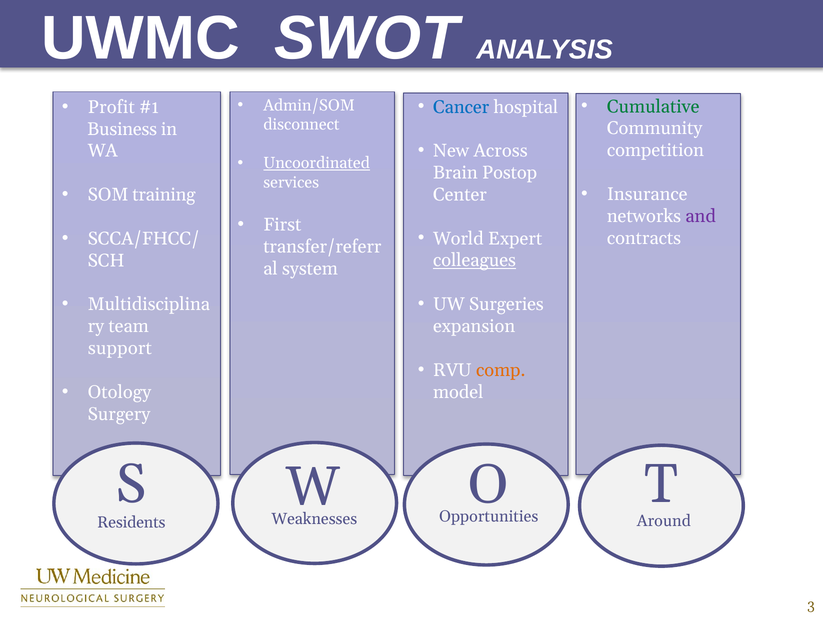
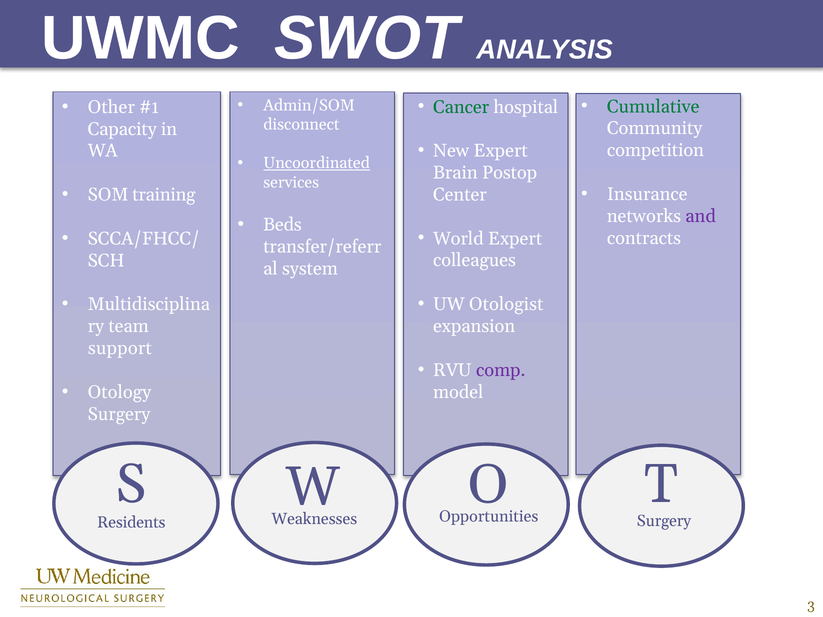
Cancer colour: blue -> green (461, 107)
Profit: Profit -> Other (111, 107)
Business: Business -> Capacity (122, 129)
New Across: Across -> Expert (501, 151)
First: First -> Beds (282, 225)
colleagues underline: present -> none (475, 261)
Surgeries: Surgeries -> Otologist (506, 304)
comp colour: orange -> purple (501, 370)
Around: Around -> Surgery (664, 521)
